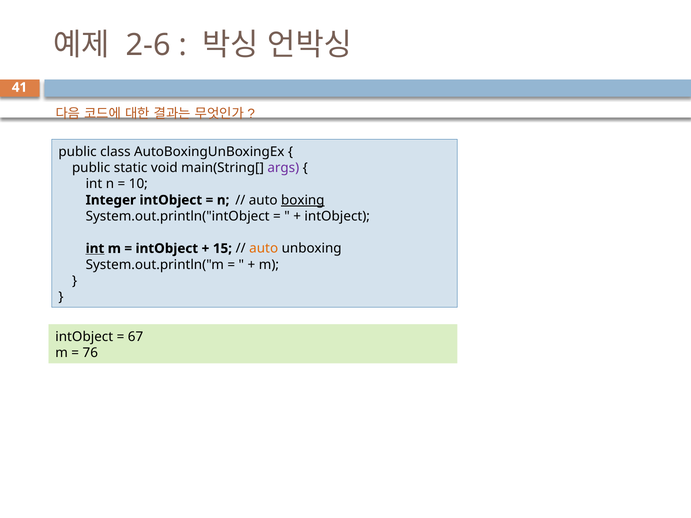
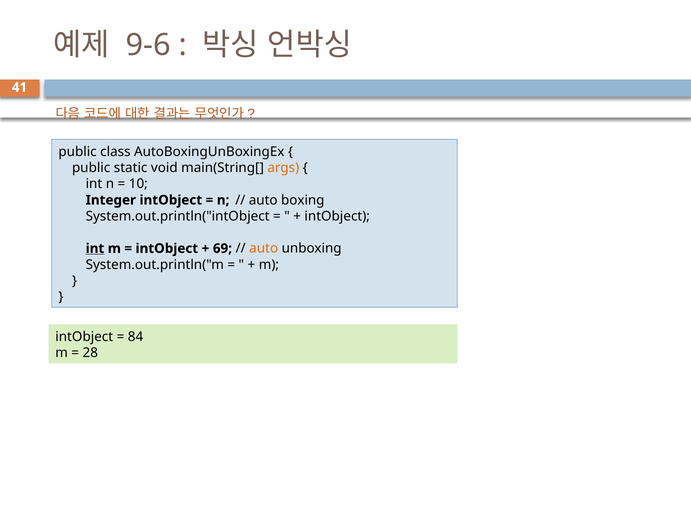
2-6: 2-6 -> 9-6 (148, 45)
args colour: purple -> orange (283, 168)
boxing underline: present -> none (303, 200)
15: 15 -> 69 (222, 249)
67: 67 -> 84 (136, 337)
76: 76 -> 28 (90, 353)
